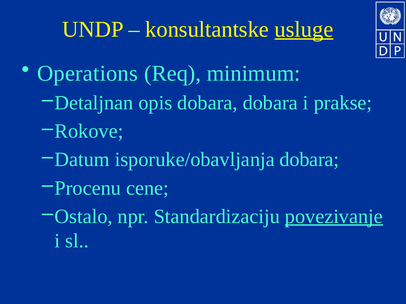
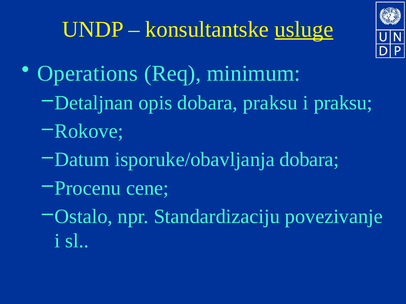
dobara dobara: dobara -> praksu (270, 103)
i prakse: prakse -> praksu (343, 103)
povezivanje underline: present -> none (334, 217)
